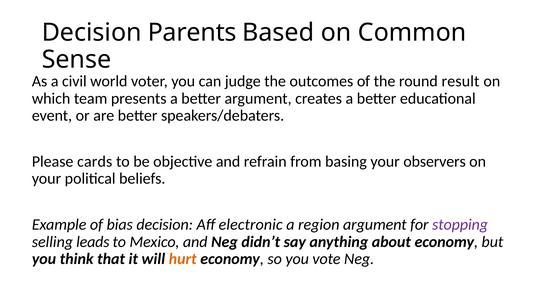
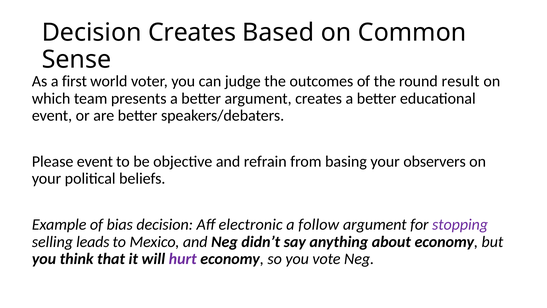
Decision Parents: Parents -> Creates (192, 32)
civil: civil -> first (74, 81)
Please cards: cards -> event (95, 161)
region: region -> follow (319, 224)
hurt colour: orange -> purple (183, 259)
